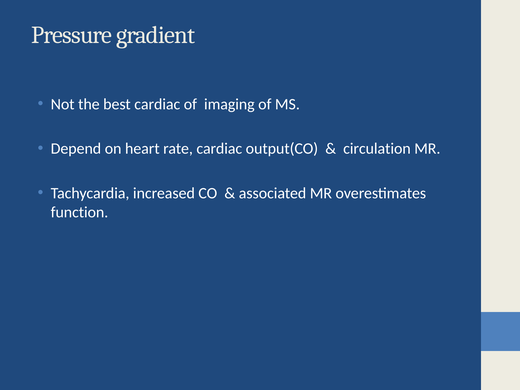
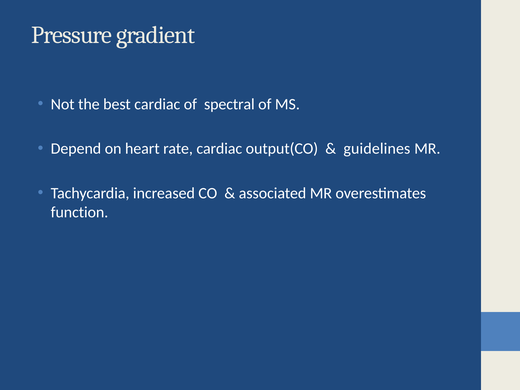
imaging: imaging -> spectral (229, 104)
circulation: circulation -> guidelines (377, 149)
